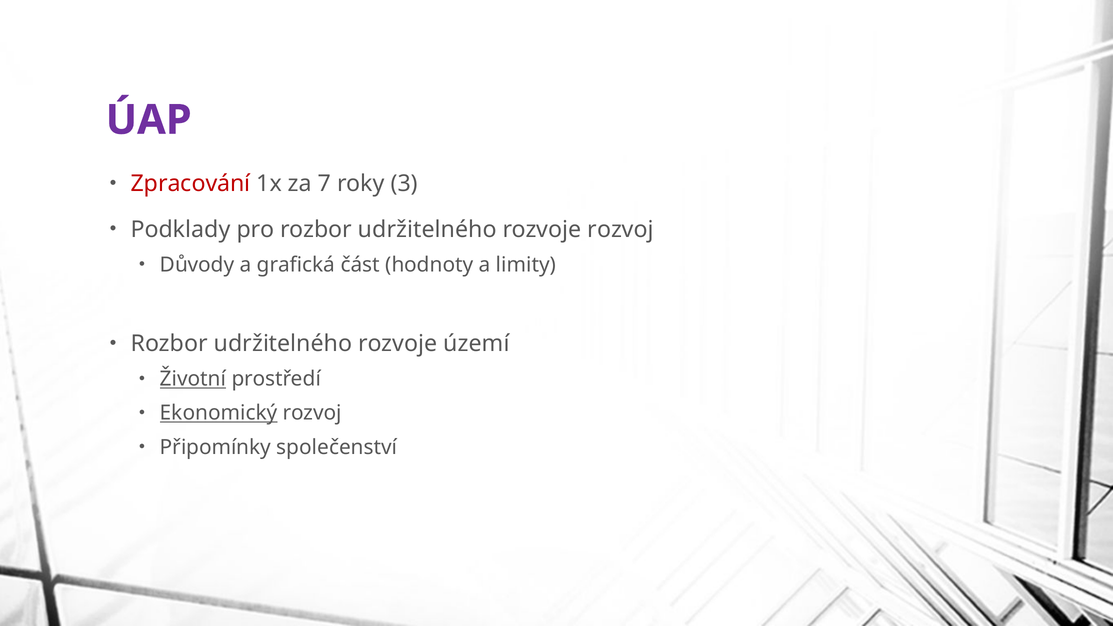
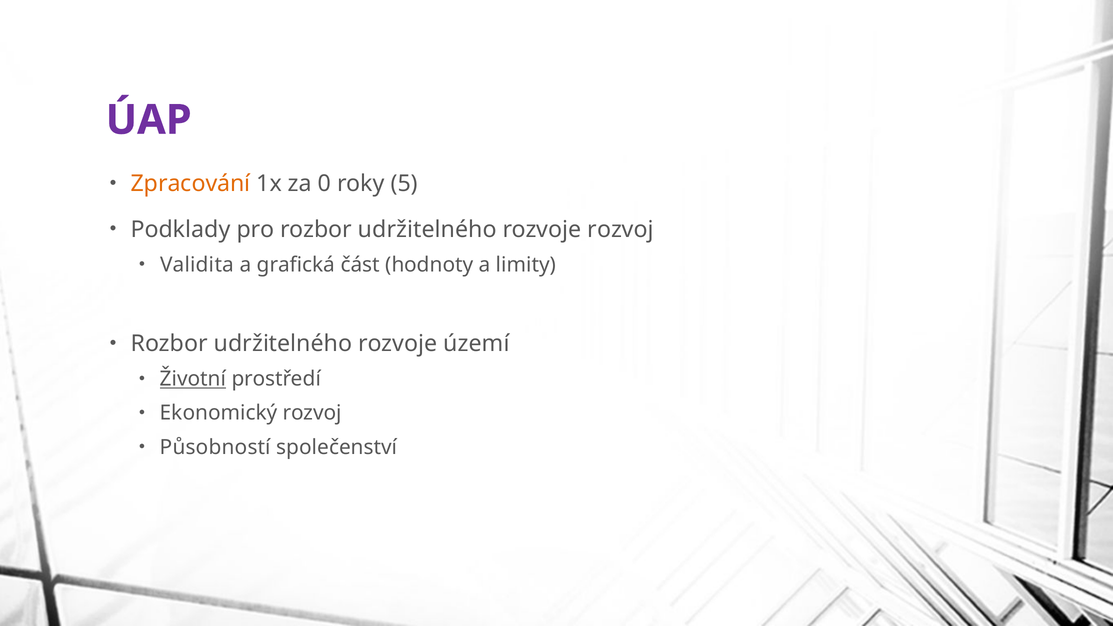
Zpracování colour: red -> orange (191, 184)
7: 7 -> 0 (325, 184)
3: 3 -> 5 (404, 184)
Důvody: Důvody -> Validita (197, 265)
Ekonomický underline: present -> none (219, 413)
Připomínky: Připomínky -> Působností (215, 447)
